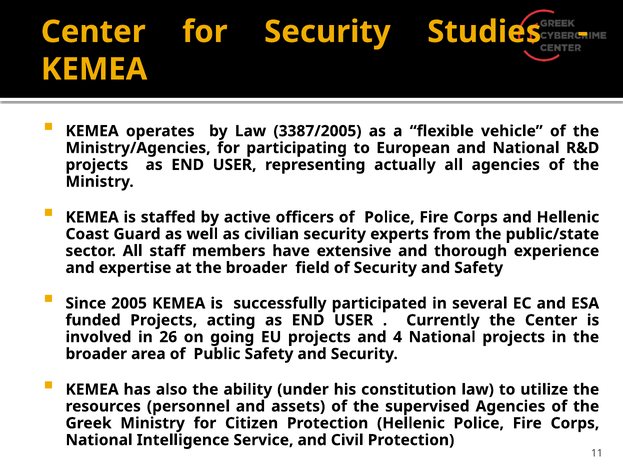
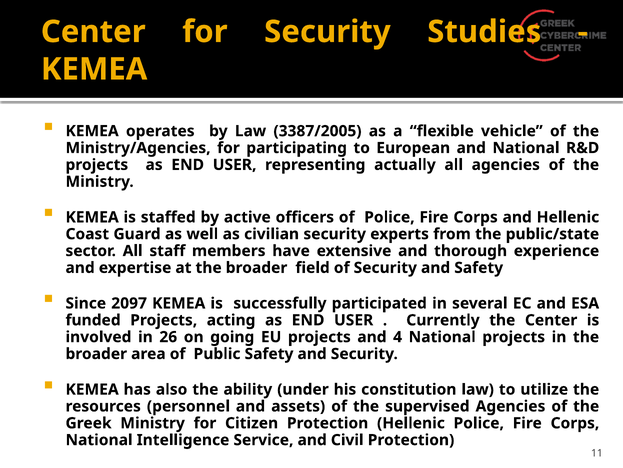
2005: 2005 -> 2097 (129, 303)
